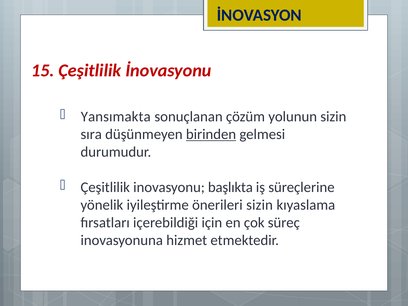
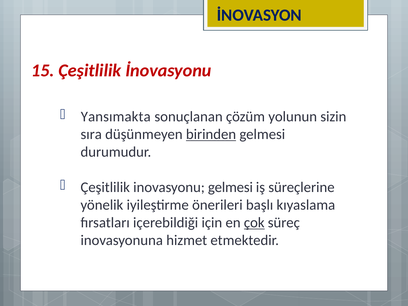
inovasyonu başlıkta: başlıkta -> gelmesi (230, 187)
önerileri sizin: sizin -> başlı (260, 205)
çok underline: none -> present (254, 223)
